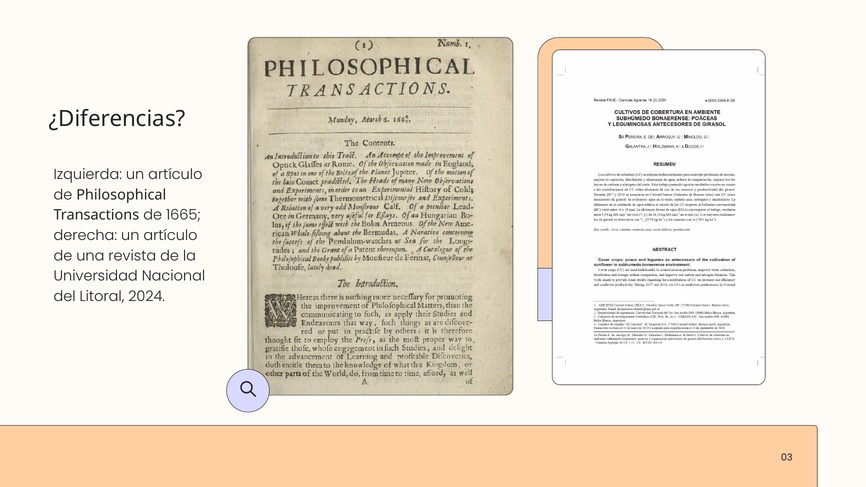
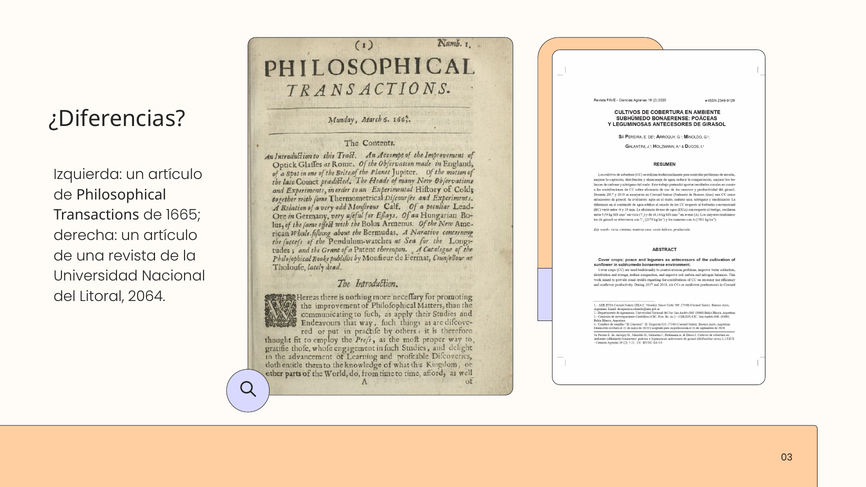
2024: 2024 -> 2064 (147, 296)
